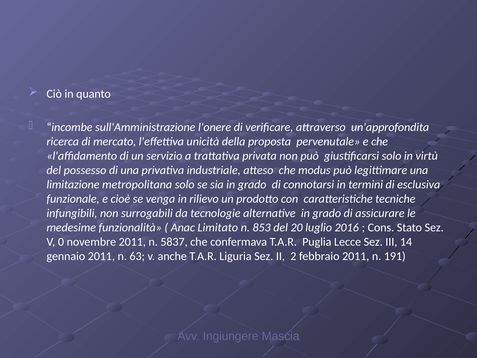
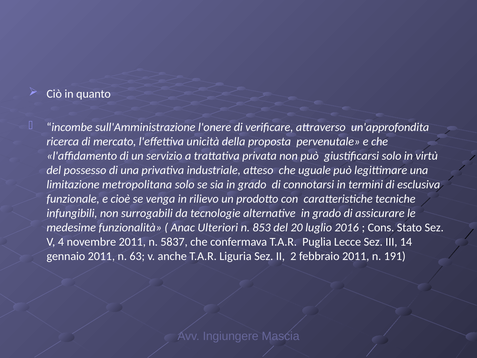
modus: modus -> uguale (314, 170)
Limitato: Limitato -> Ulteriori (218, 227)
0: 0 -> 4 (61, 242)
